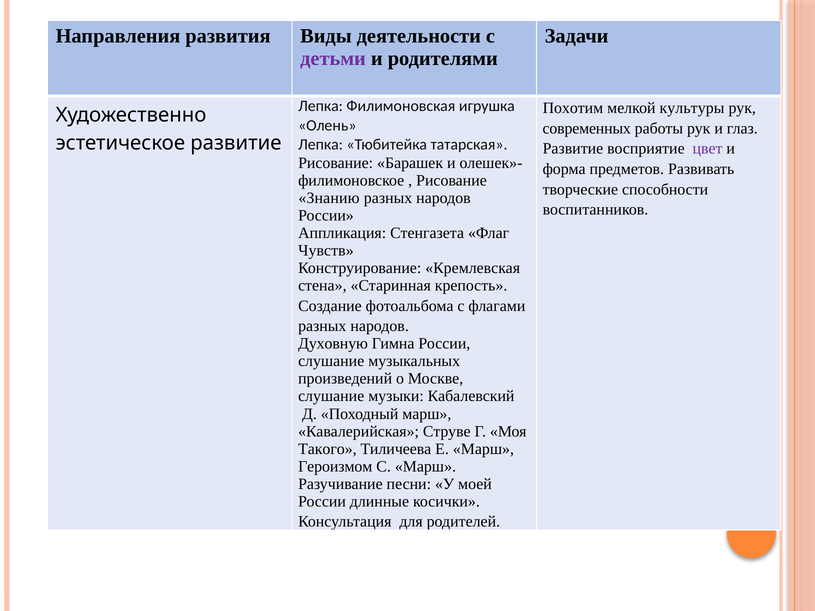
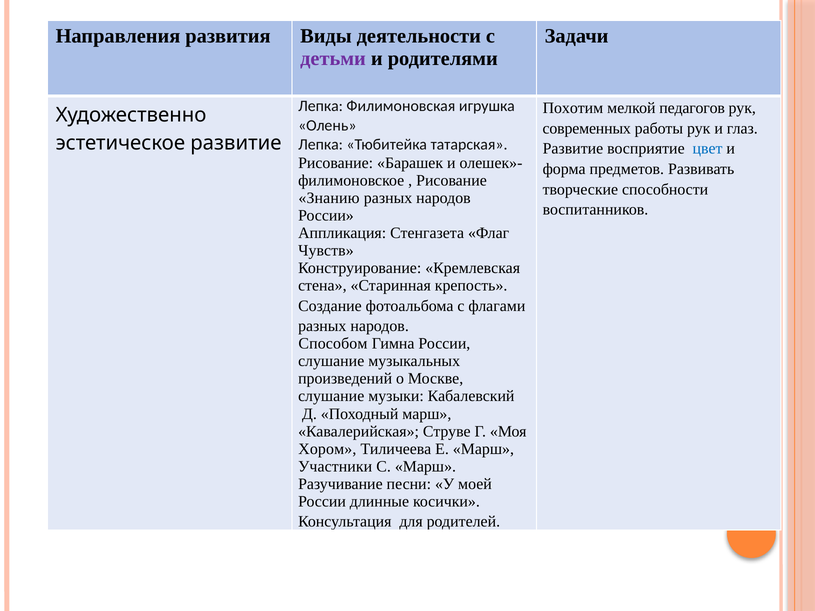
культуры: культуры -> педагогов (692, 108)
цвет colour: purple -> blue (708, 149)
Духовную: Духовную -> Способом (333, 344)
Такого: Такого -> Хором (327, 449)
Героизмом: Героизмом -> Участники (335, 467)
